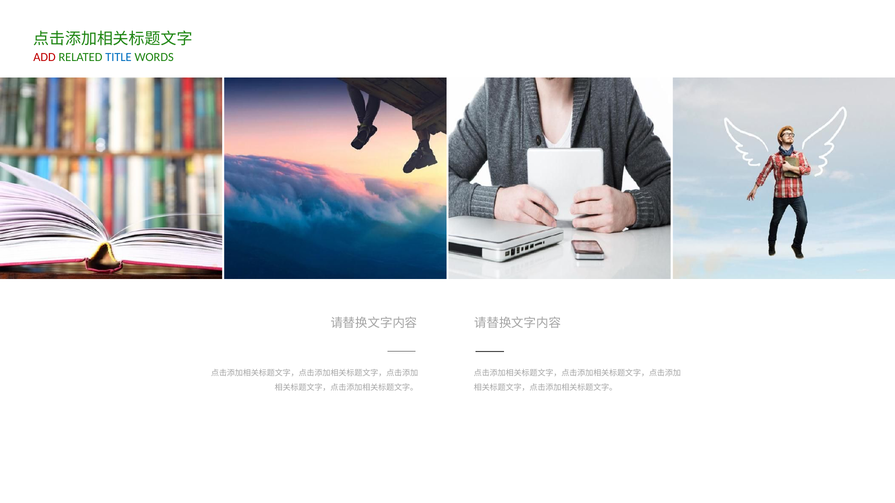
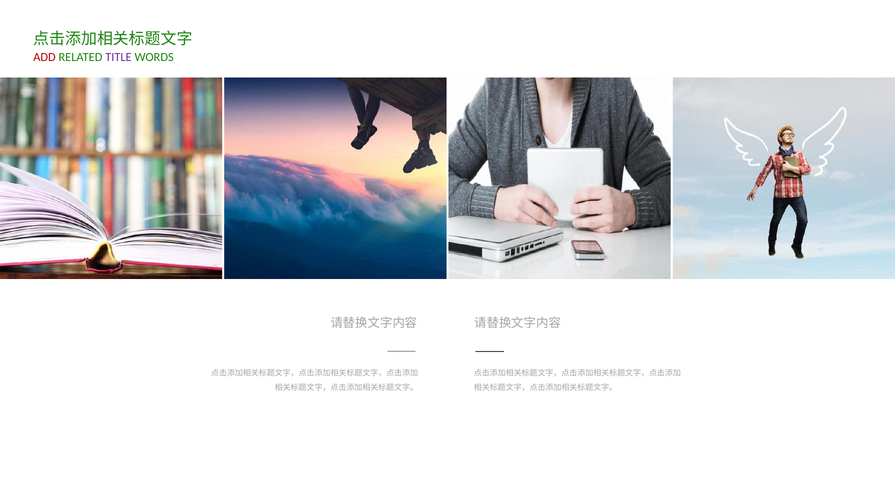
TITLE colour: blue -> purple (118, 57)
